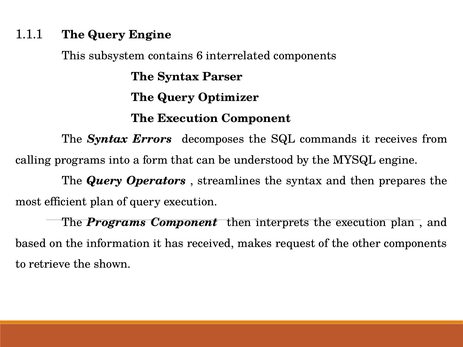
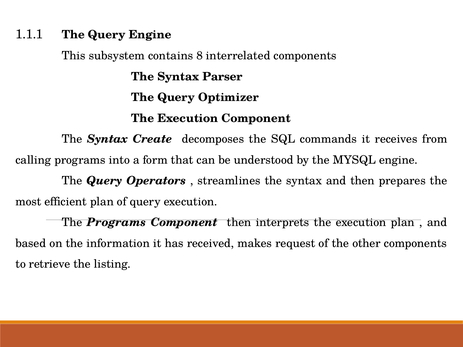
6: 6 -> 8 (200, 56)
Errors: Errors -> Create (152, 139)
shown: shown -> listing (112, 264)
